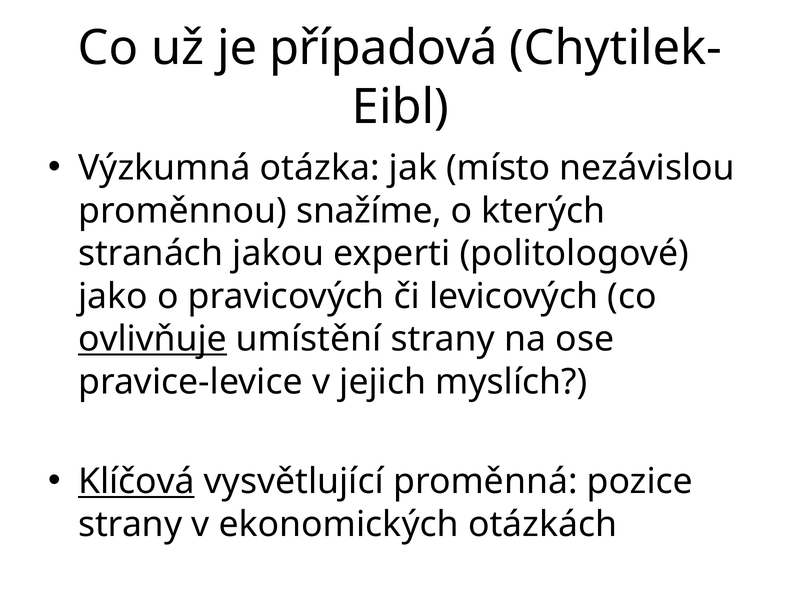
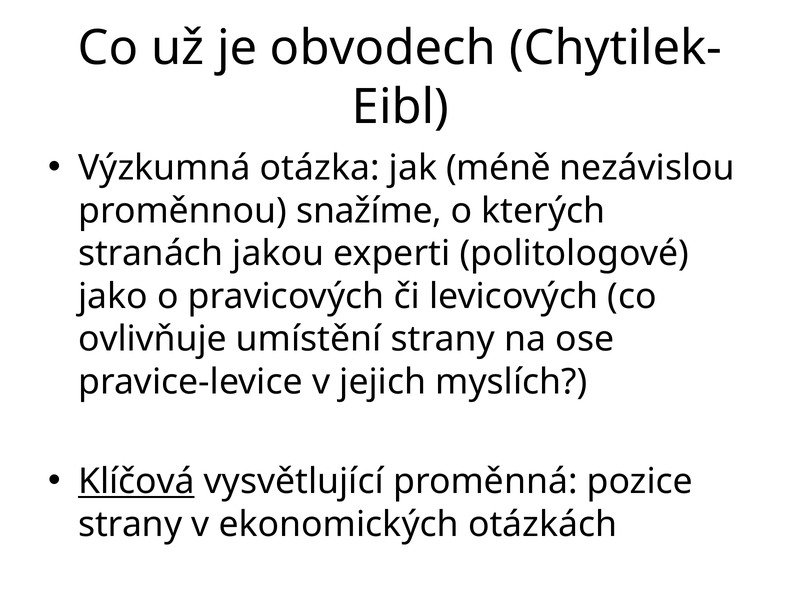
případová: případová -> obvodech (383, 48)
místo: místo -> méně (498, 168)
ovlivňuje underline: present -> none (152, 339)
